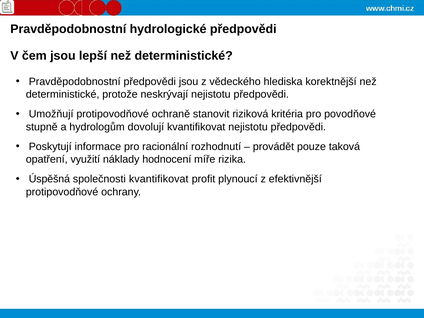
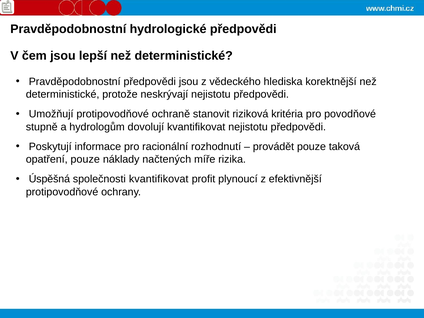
opatření využití: využití -> pouze (85, 159)
hodnocení: hodnocení -> načtených (167, 159)
